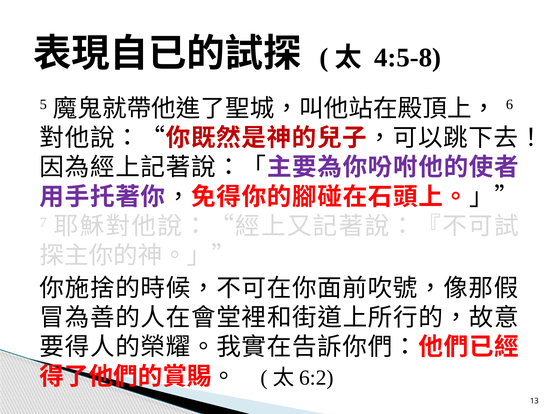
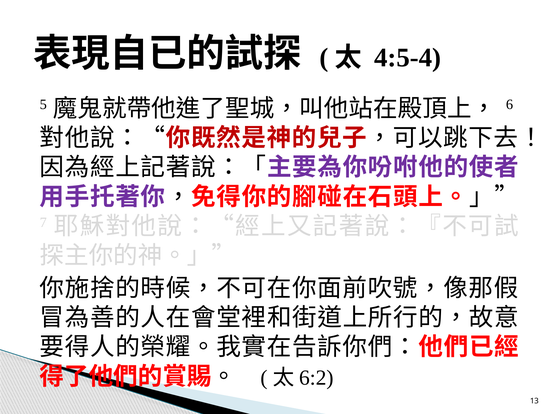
4:5-8: 4:5-8 -> 4:5-4 (408, 58)
